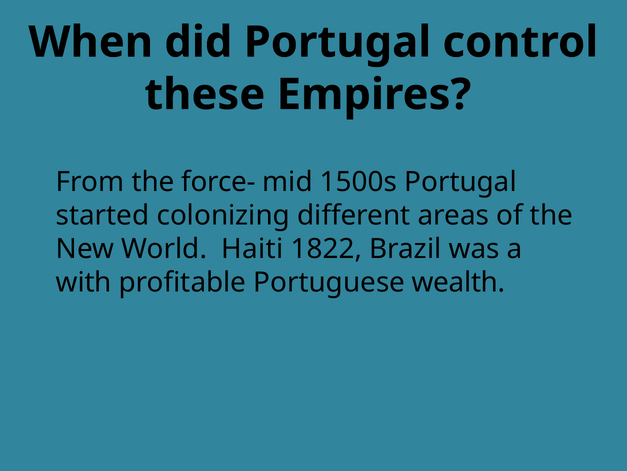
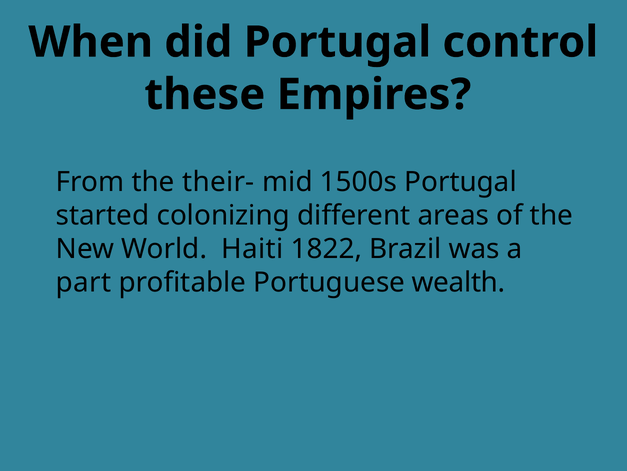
force-: force- -> their- (218, 182)
with: with -> part (84, 282)
